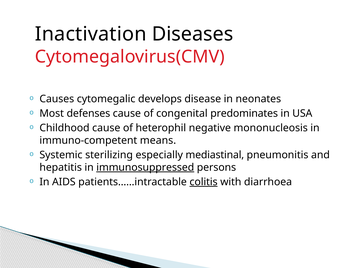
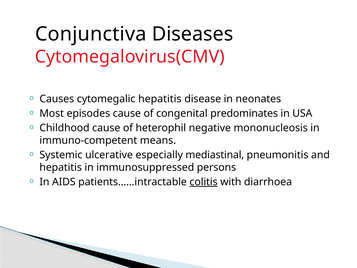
Inactivation: Inactivation -> Conjunctiva (91, 34)
cytomegalic develops: develops -> hepatitis (160, 99)
defenses: defenses -> episodes (88, 113)
sterilizing: sterilizing -> ulcerative (109, 155)
immunosuppressed underline: present -> none (145, 167)
